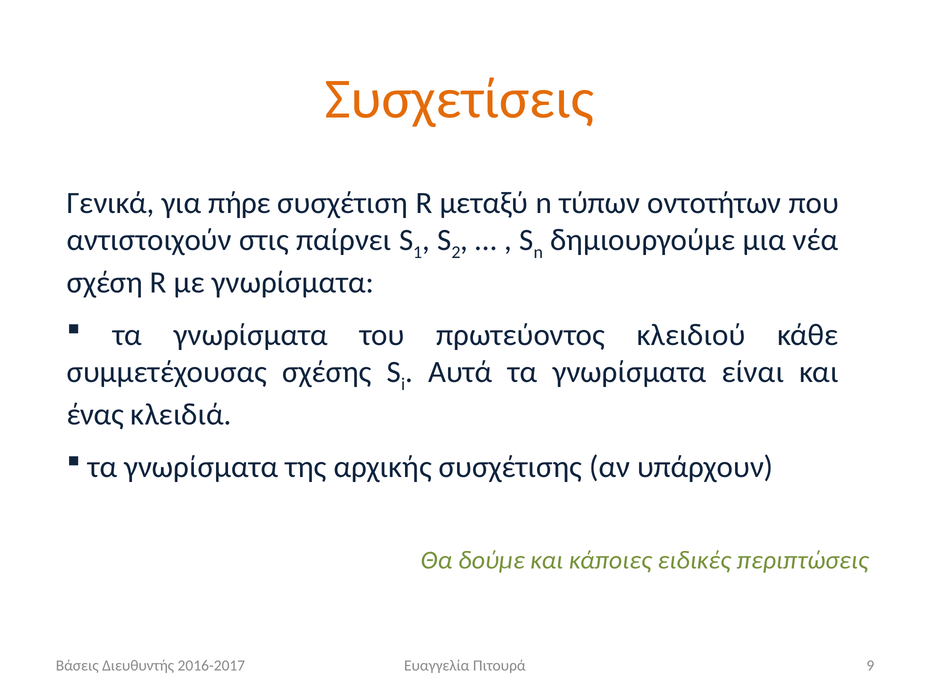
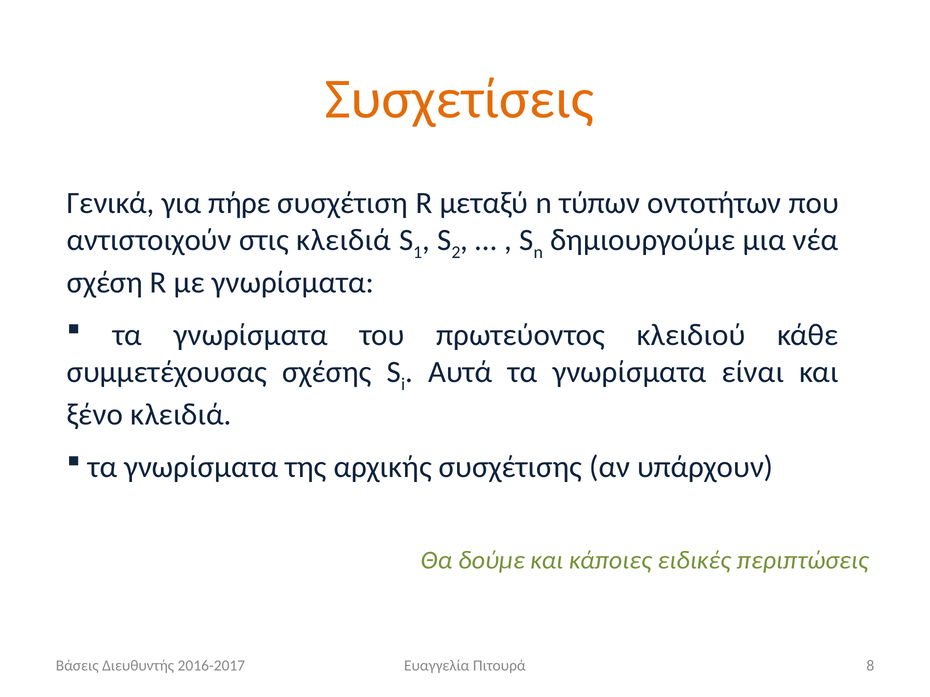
στις παίρνει: παίρνει -> κλειδιά (344, 240)
ένας: ένας -> ξένο (95, 415)
9: 9 -> 8 (870, 666)
